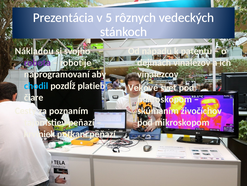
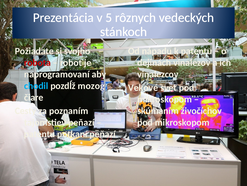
Nákladou: Nákladou -> Požiadate (34, 51)
robota colour: purple -> red (37, 62)
platieb: platieb -> mozog (91, 85)
krviniek: krviniek -> patentu (40, 134)
